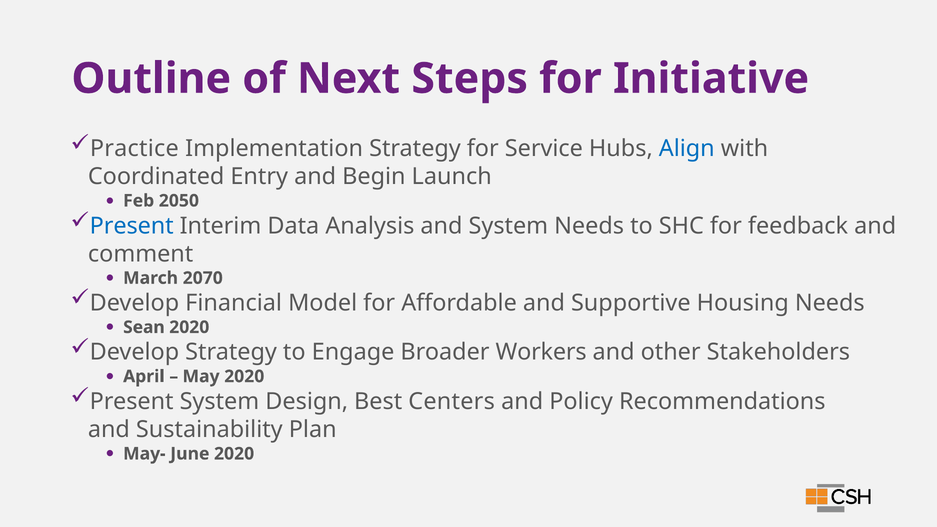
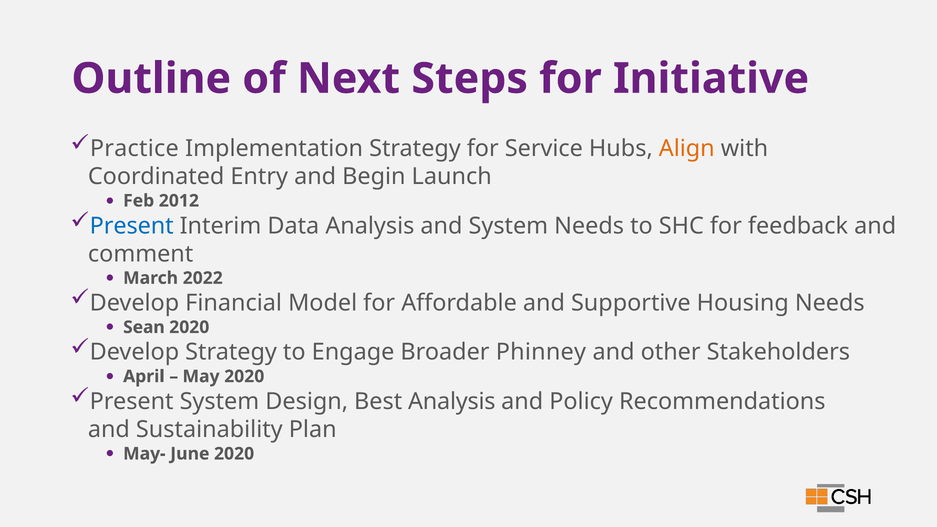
Align colour: blue -> orange (687, 149)
2050: 2050 -> 2012 (179, 201)
2070: 2070 -> 2022 (203, 278)
Workers: Workers -> Phinney (541, 352)
Best Centers: Centers -> Analysis (452, 401)
